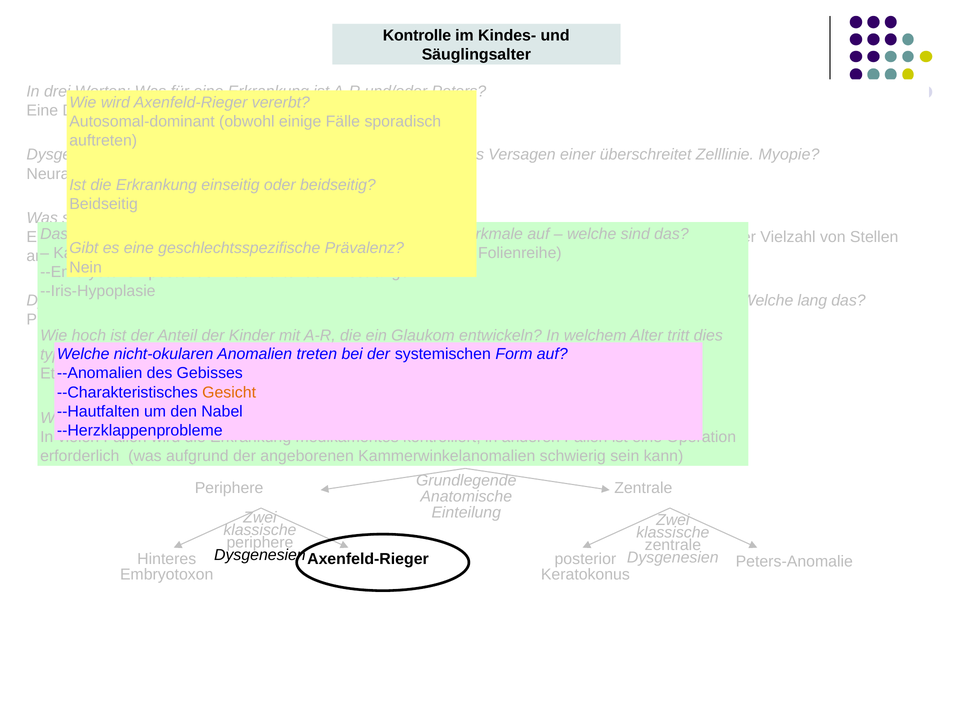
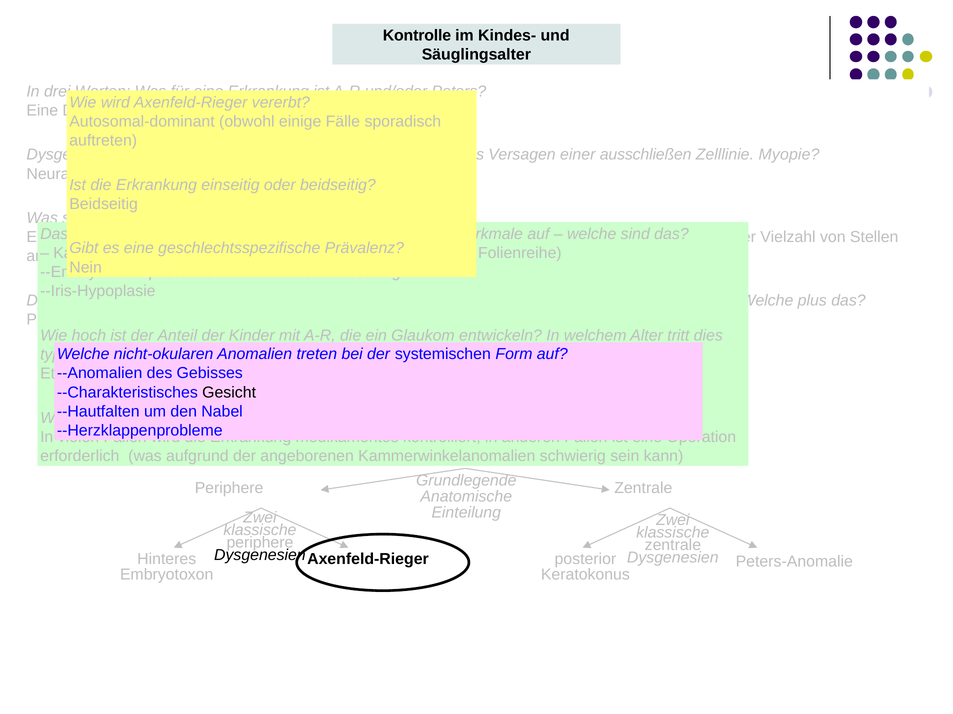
überschreitet: überschreitet -> ausschließen (646, 155)
lang: lang -> plus (812, 301)
Gesicht colour: orange -> black (229, 393)
